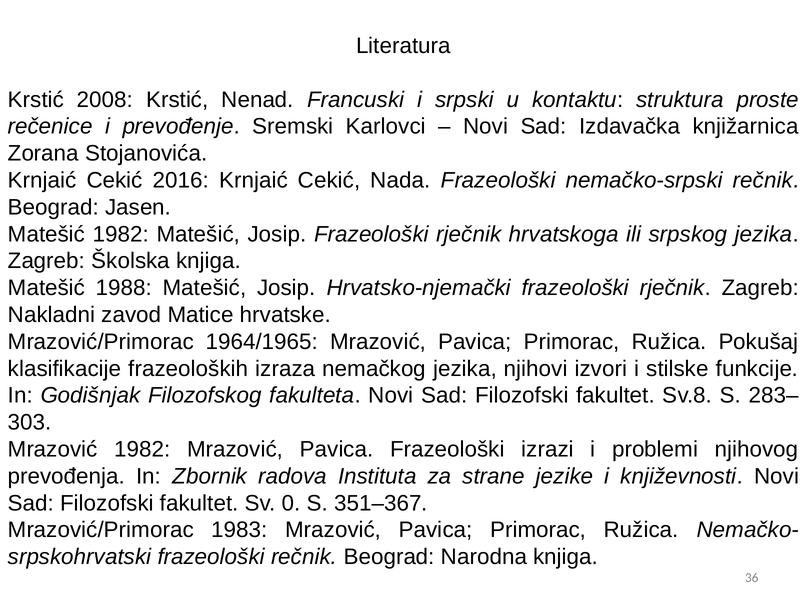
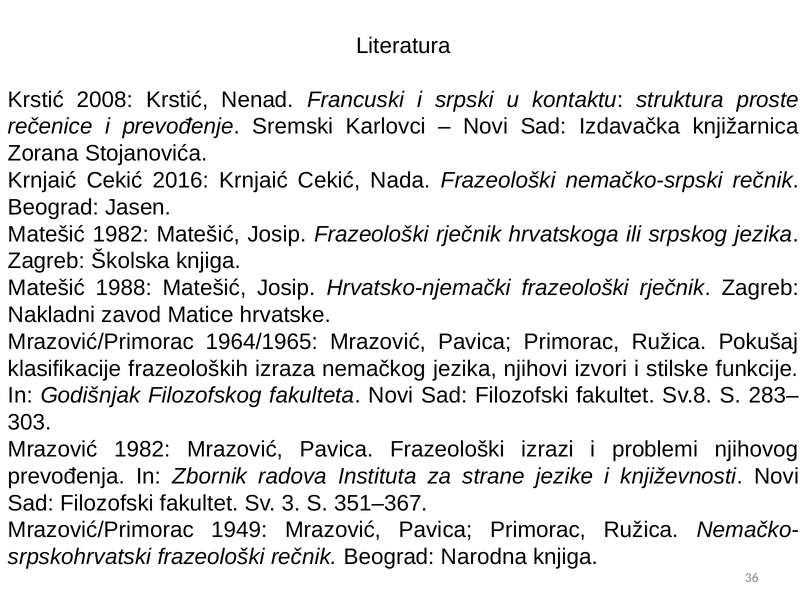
0: 0 -> 3 (291, 503)
1983: 1983 -> 1949 (239, 530)
